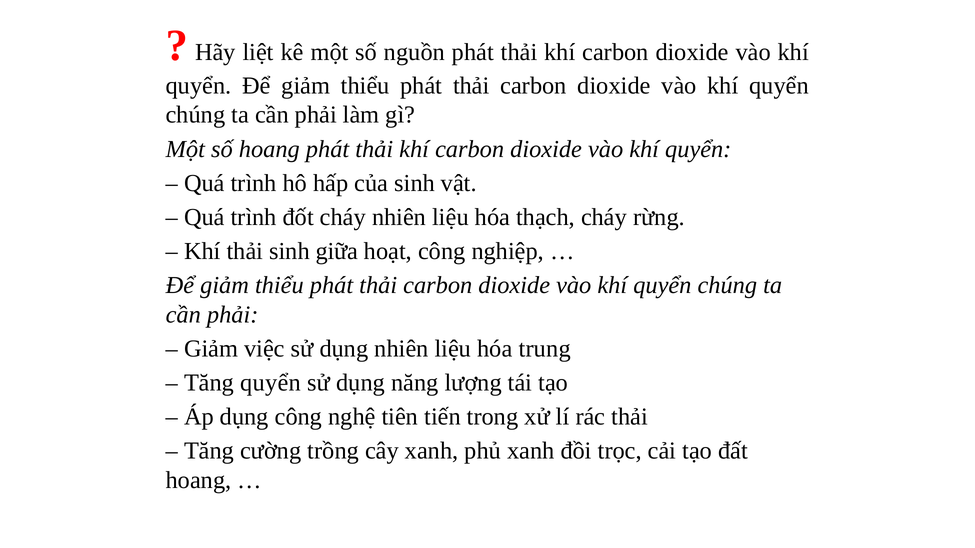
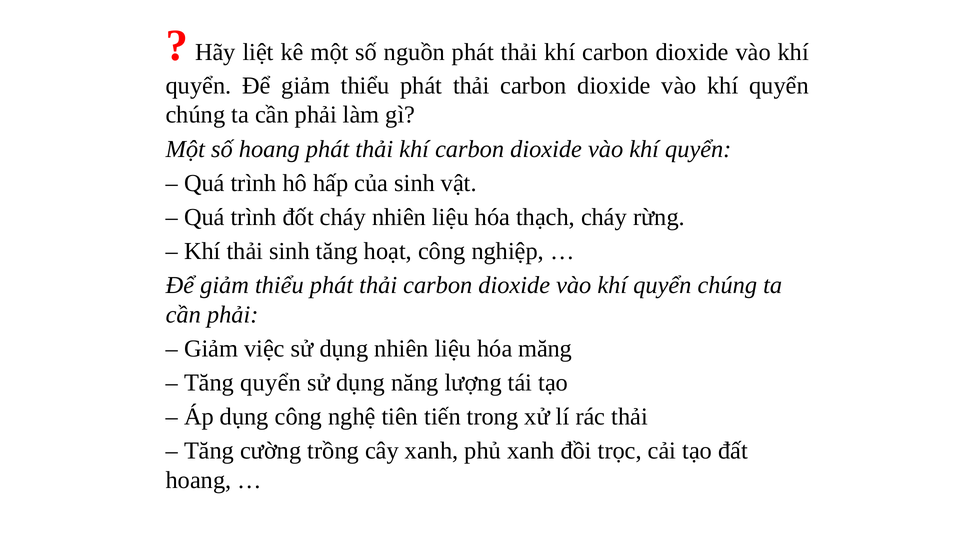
sinh giữa: giữa -> tăng (337, 251)
trung: trung -> măng (545, 349)
